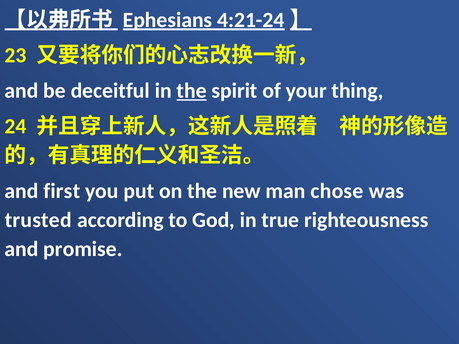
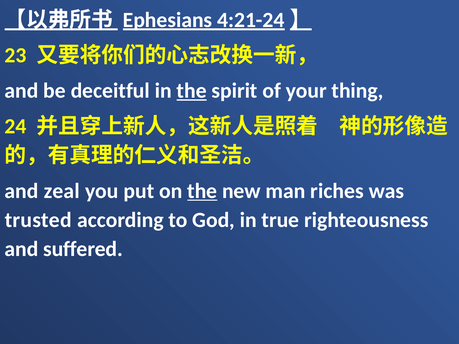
first: first -> zeal (62, 191)
the underline: none -> present (202, 191)
chose: chose -> riches (337, 191)
promise: promise -> suffered (83, 249)
